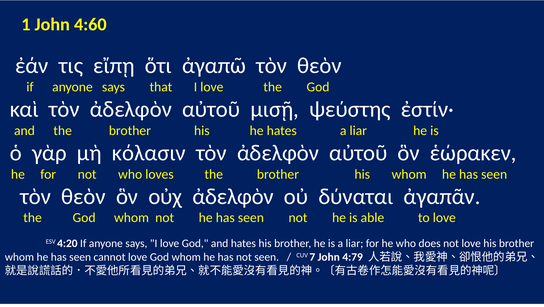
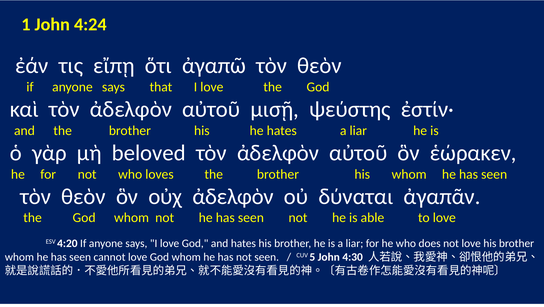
4:60: 4:60 -> 4:24 (90, 24)
κόλασιν: κόλασιν -> beloved (149, 153)
7: 7 -> 5 (312, 257)
4:79: 4:79 -> 4:30 (353, 257)
